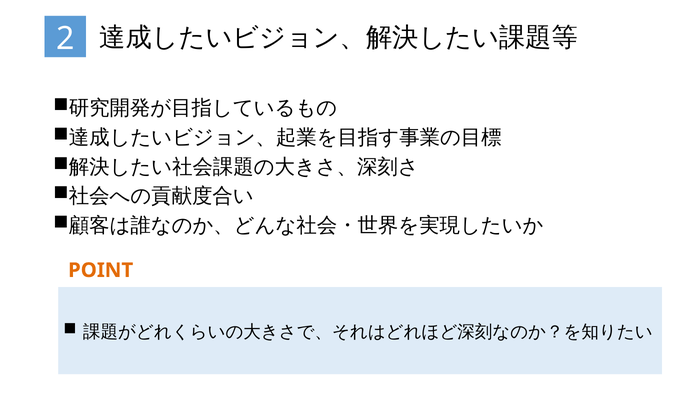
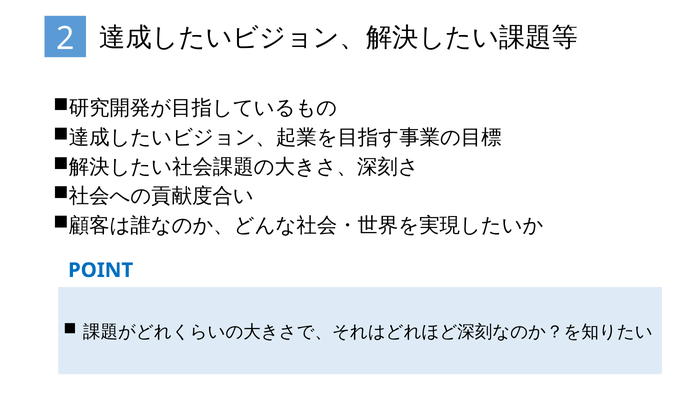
POINT colour: orange -> blue (101, 270)
